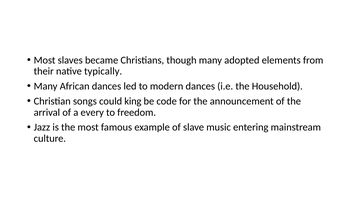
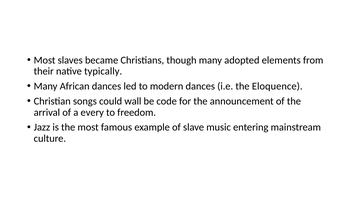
Household: Household -> Eloquence (277, 86)
king: king -> wall (133, 101)
